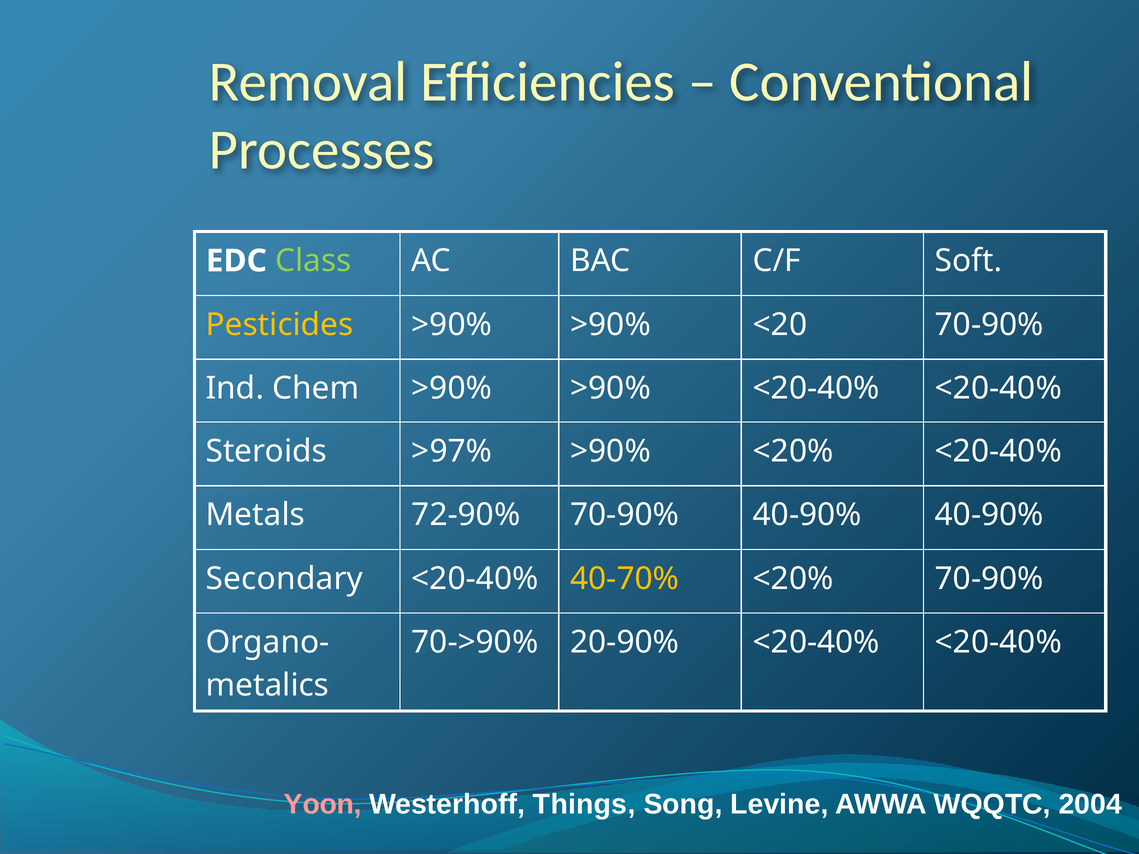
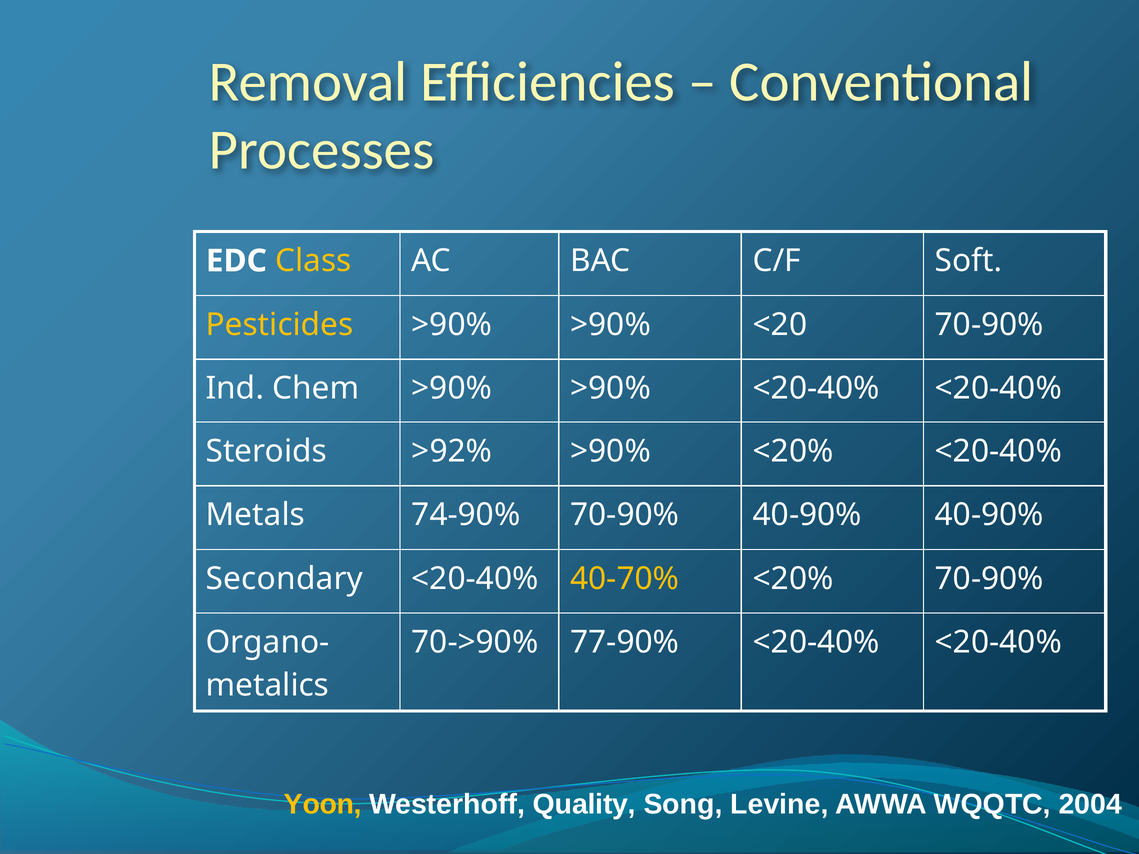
Class colour: light green -> yellow (313, 261)
>97%: >97% -> >92% (452, 451)
72-90%: 72-90% -> 74-90% (466, 515)
20-90%: 20-90% -> 77-90% (625, 642)
Yoon colour: pink -> yellow (323, 804)
Things: Things -> Quality (584, 804)
